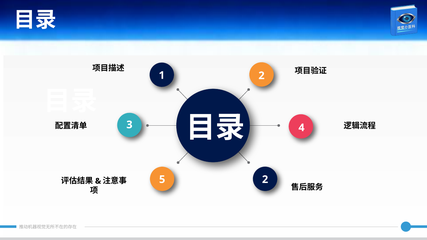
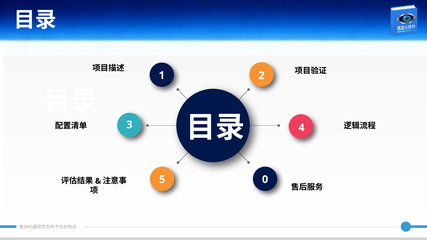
5 2: 2 -> 0 (265, 180)
